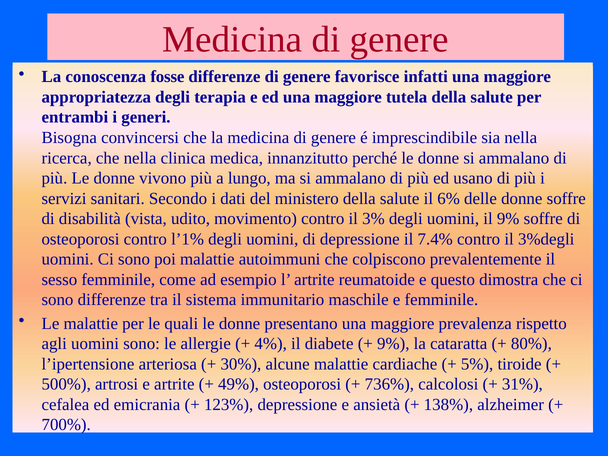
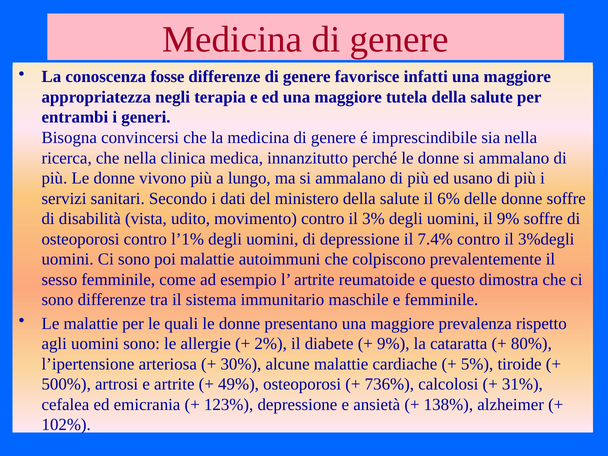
appropriatezza degli: degli -> negli (173, 97)
4%: 4% -> 2% (271, 344)
700%: 700% -> 102% (66, 425)
